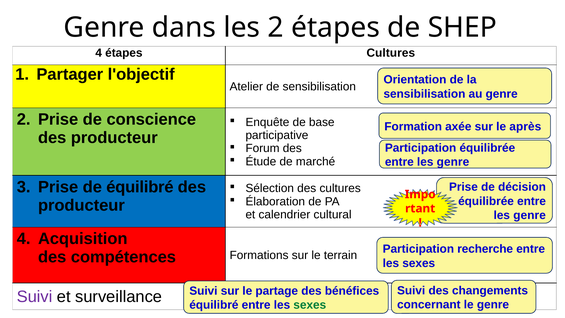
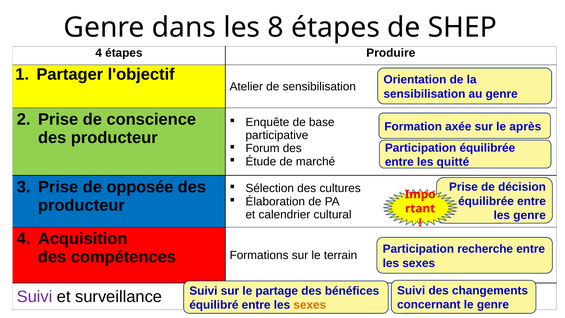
les 2: 2 -> 8 (276, 27)
étapes Cultures: Cultures -> Produire (391, 53)
genre: genre -> quitté (453, 162)
de équilibré: équilibré -> opposée (140, 187)
sexes colour: green -> orange (310, 305)
